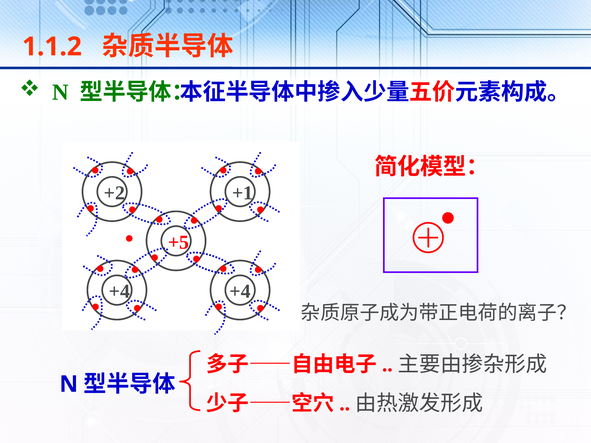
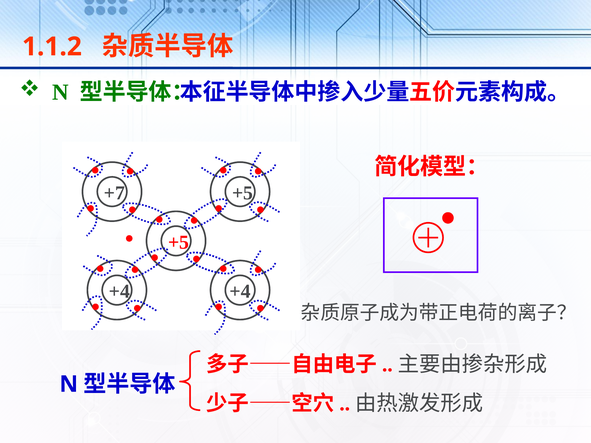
+2: +2 -> +7 (114, 193)
+1: +1 -> +5 (243, 193)
